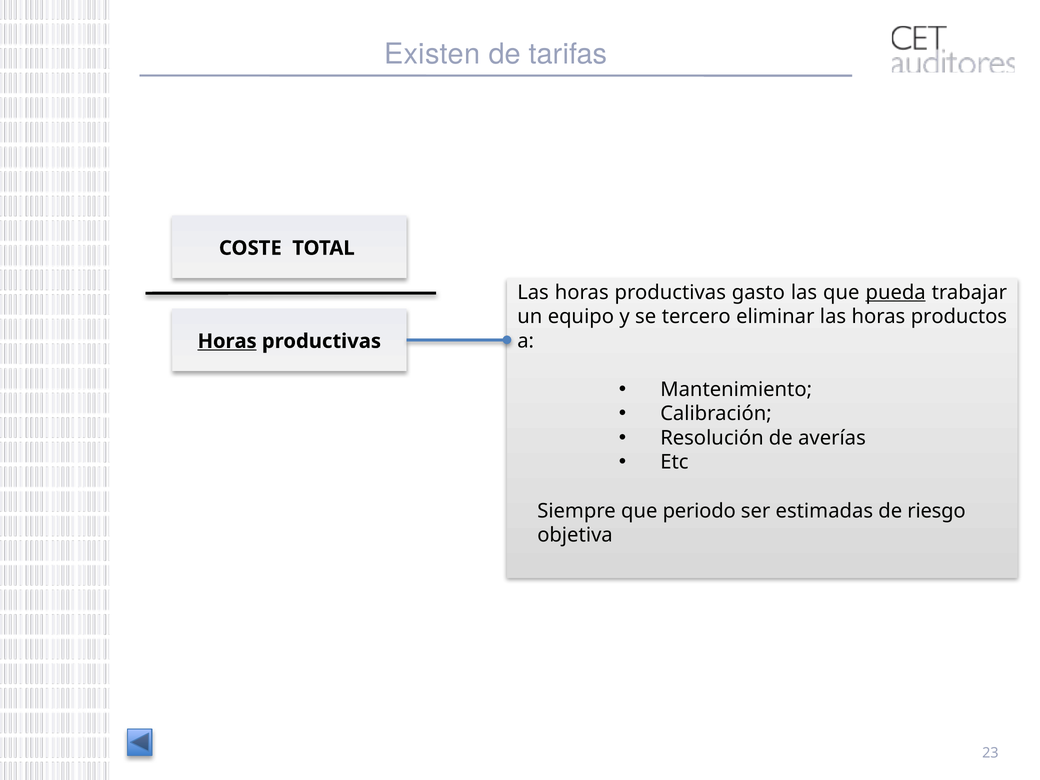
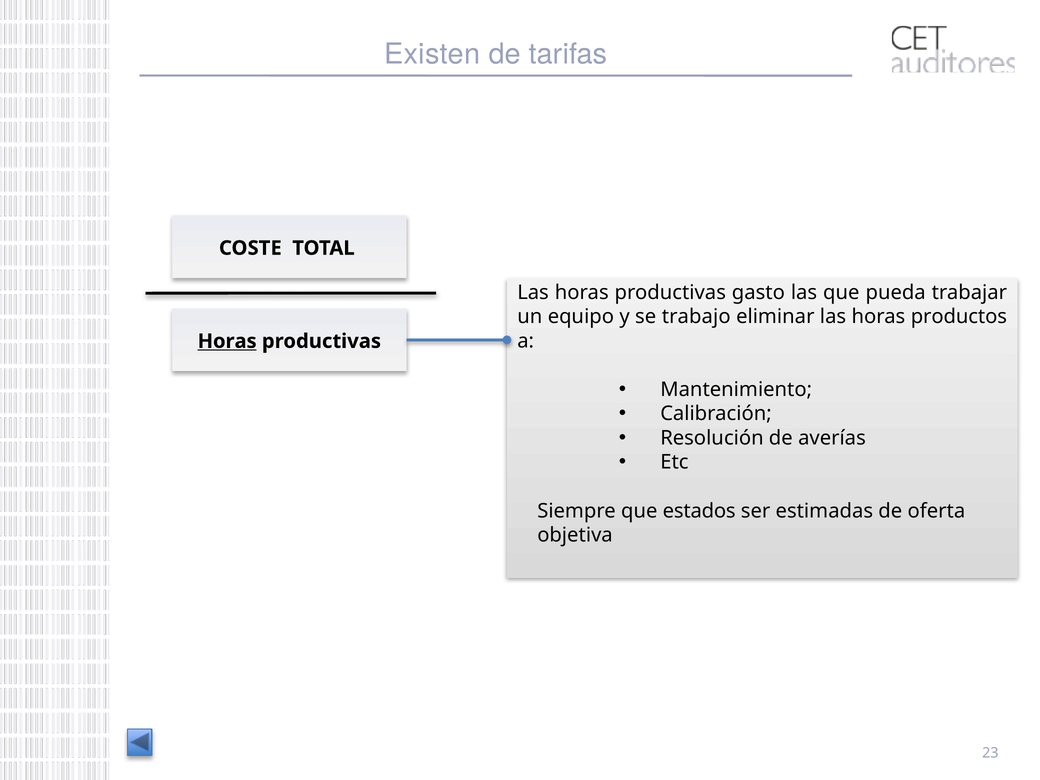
pueda underline: present -> none (896, 292)
tercero: tercero -> trabajo (696, 317)
periodo: periodo -> estados (699, 511)
riesgo: riesgo -> oferta (936, 511)
